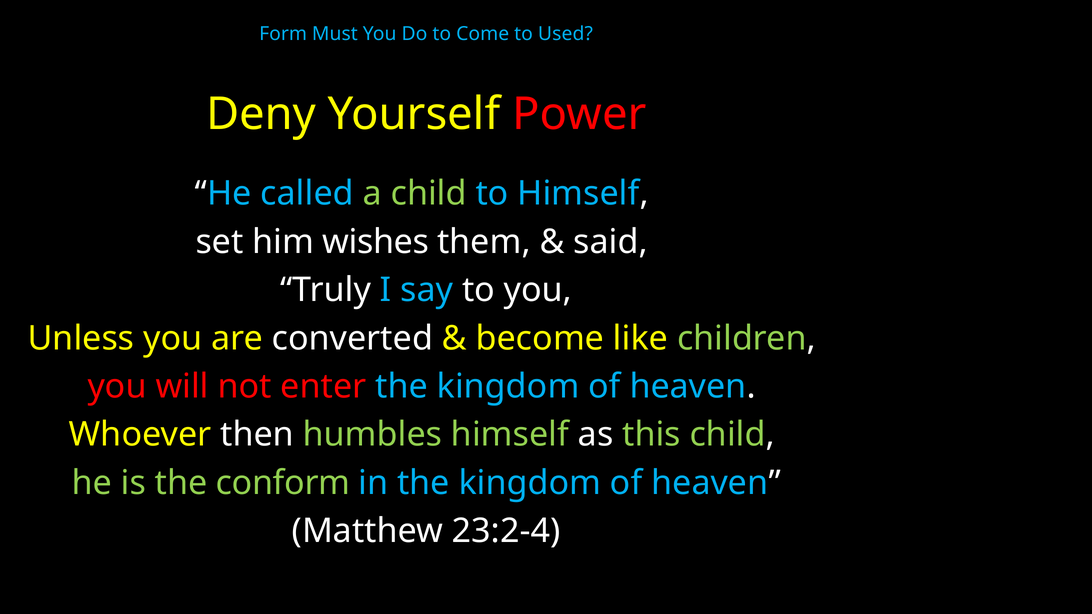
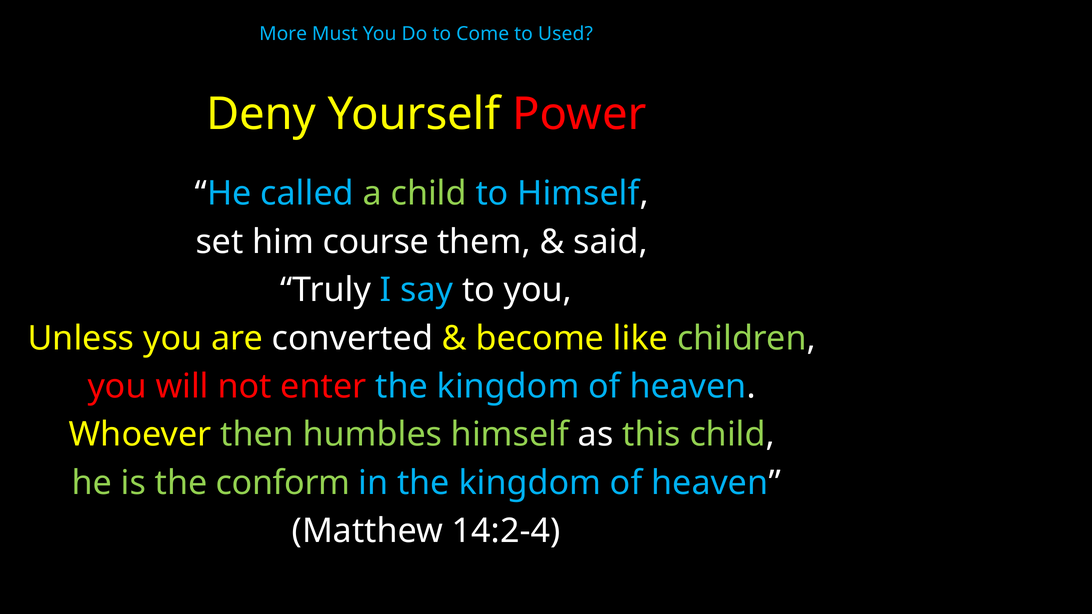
Form: Form -> More (283, 34)
wishes: wishes -> course (376, 242)
then colour: white -> light green (257, 435)
23:2-4: 23:2-4 -> 14:2-4 (506, 531)
